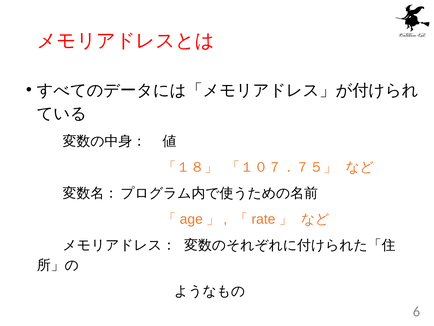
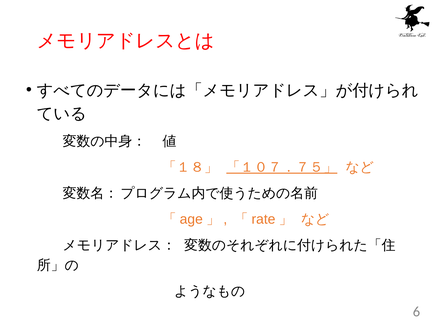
「１０７．７５」 underline: none -> present (282, 167)
